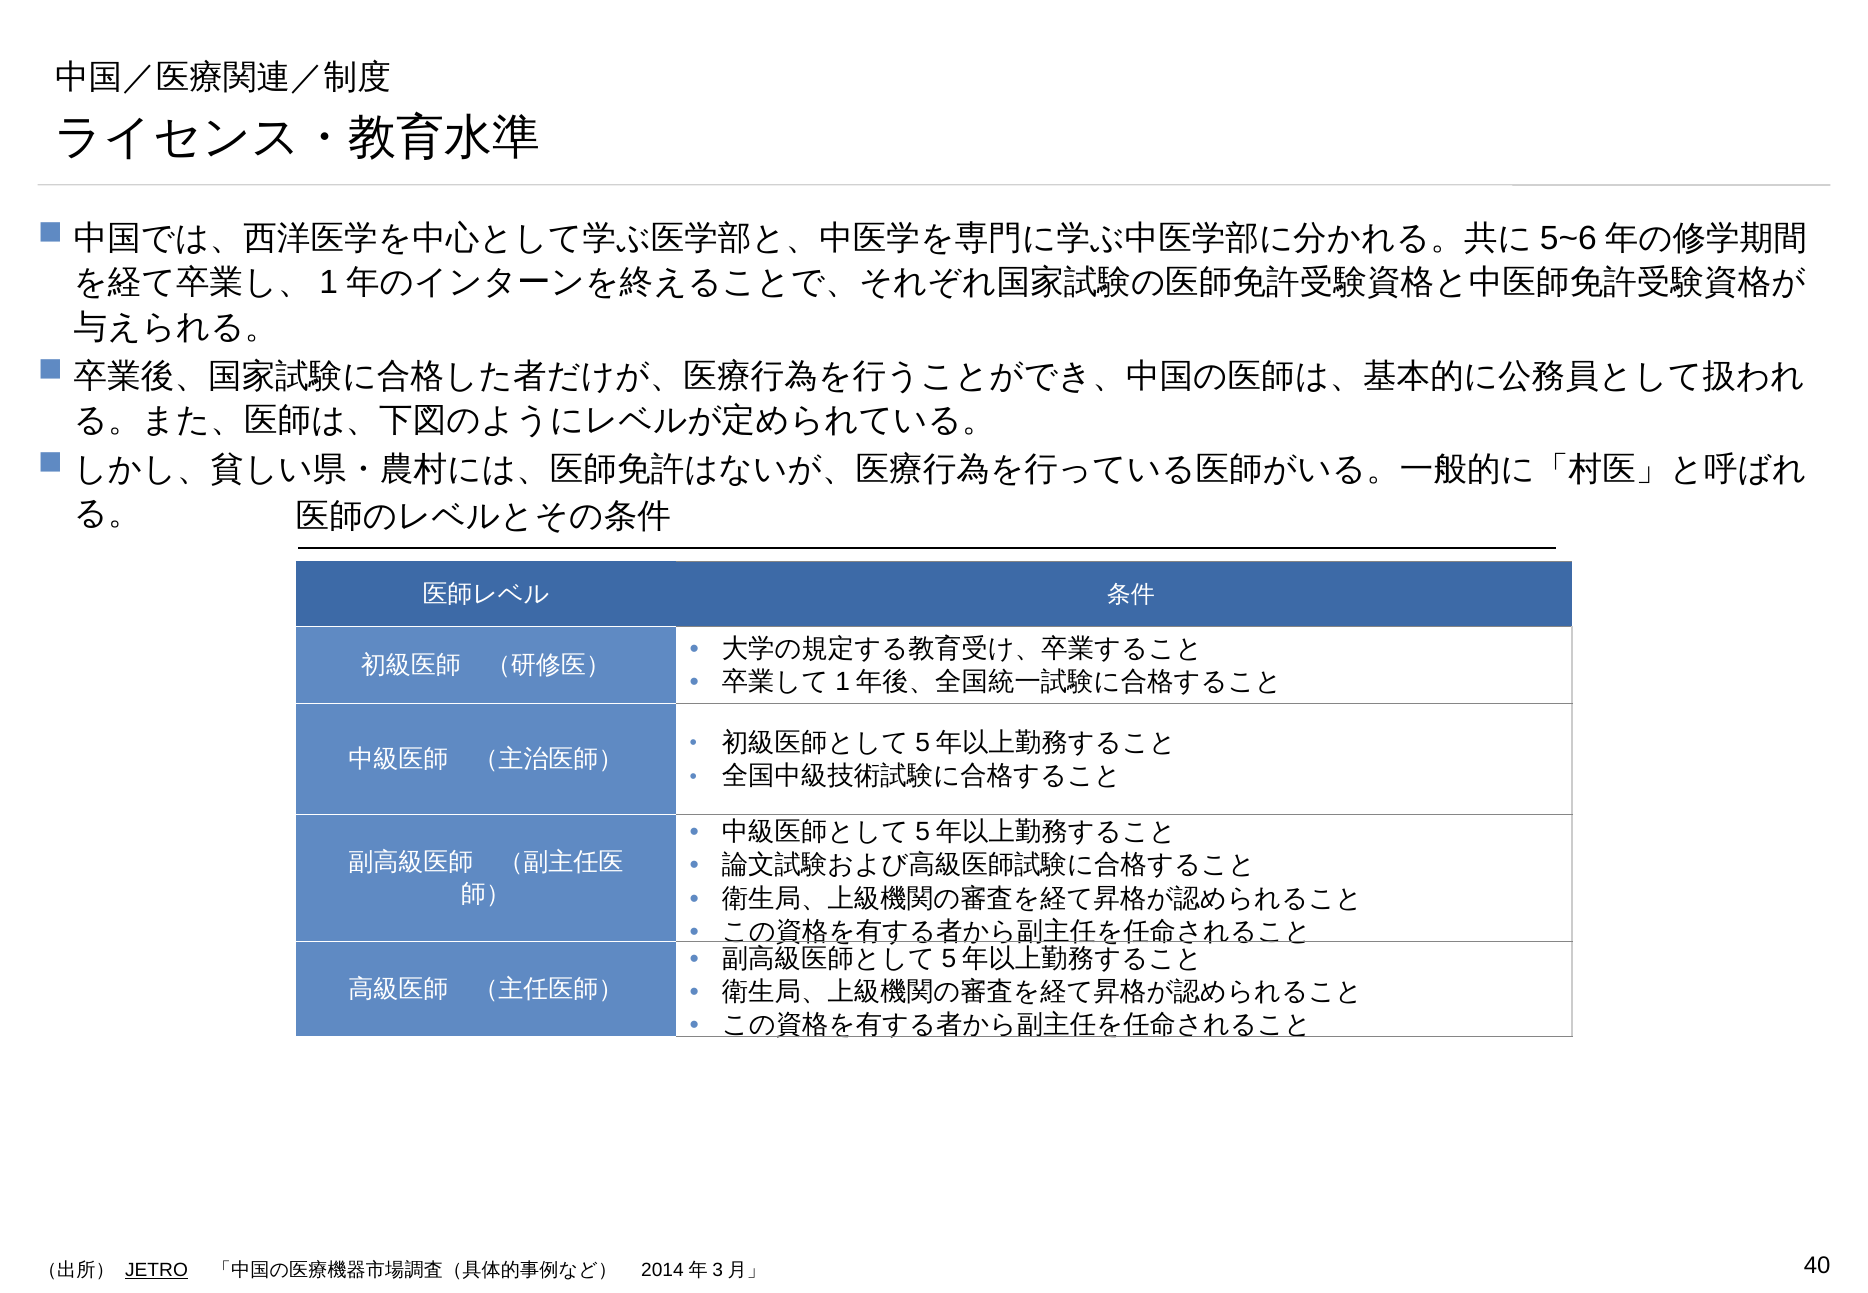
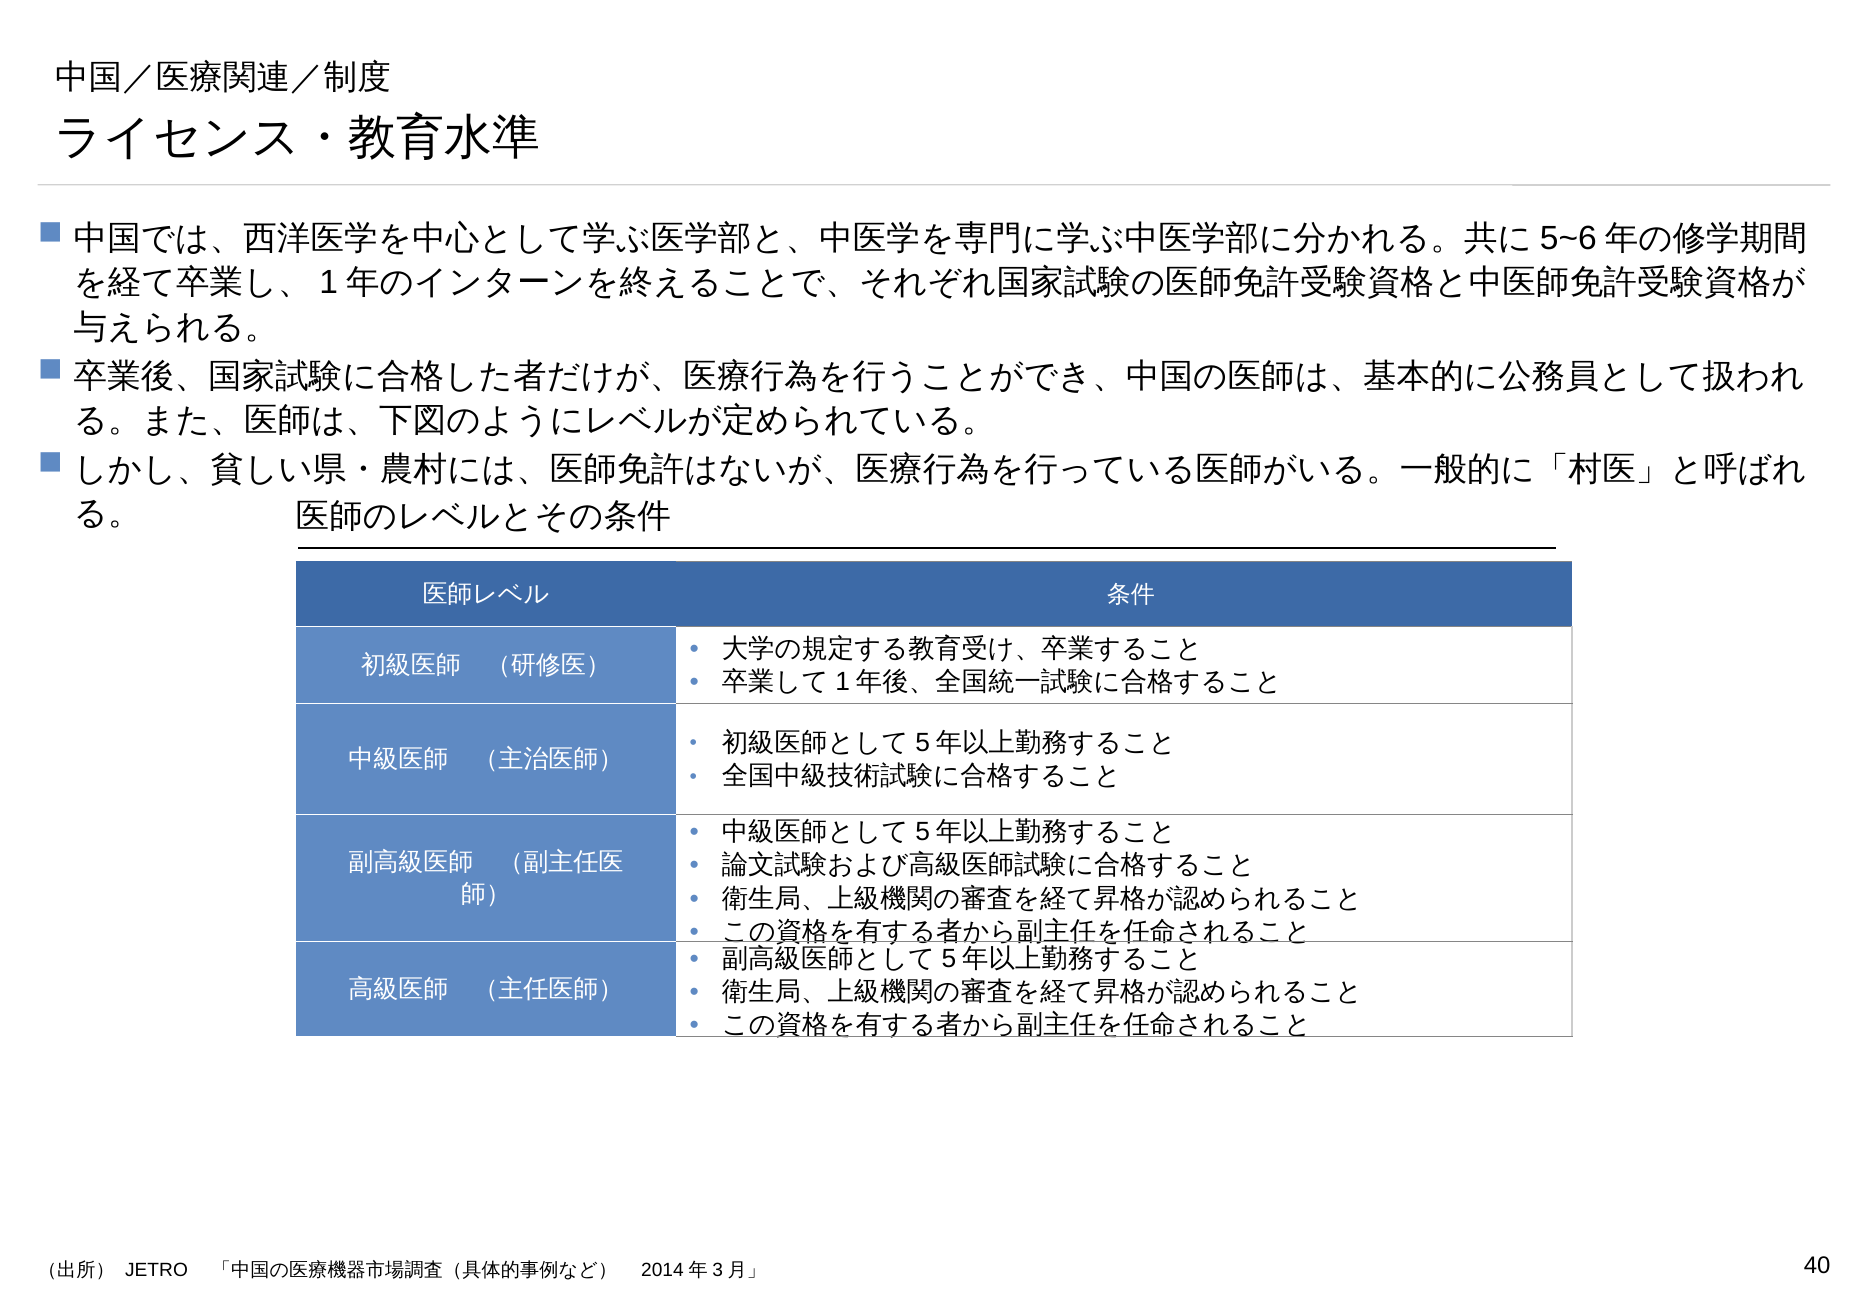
JETRO underline: present -> none (157, 1270)
